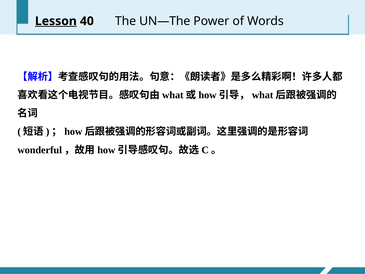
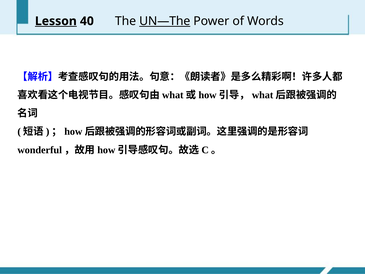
UN—The underline: none -> present (165, 21)
